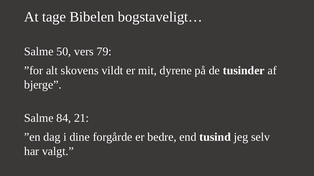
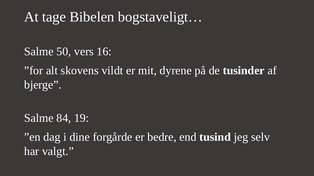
79: 79 -> 16 (104, 52)
21: 21 -> 19 (81, 118)
